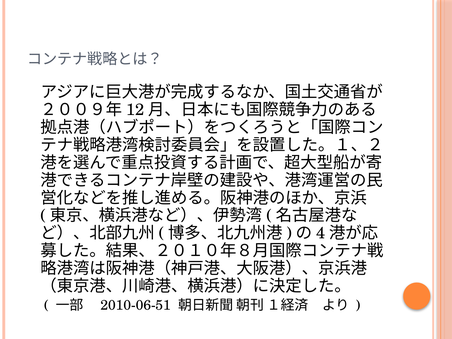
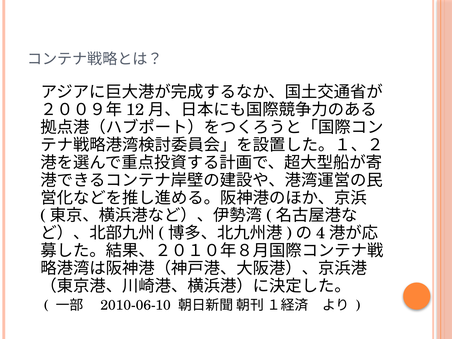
2010-06-51: 2010-06-51 -> 2010-06-10 (136, 305)
